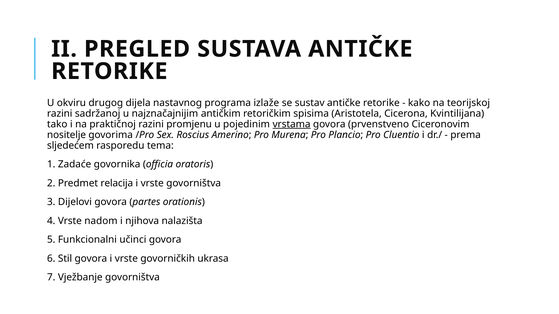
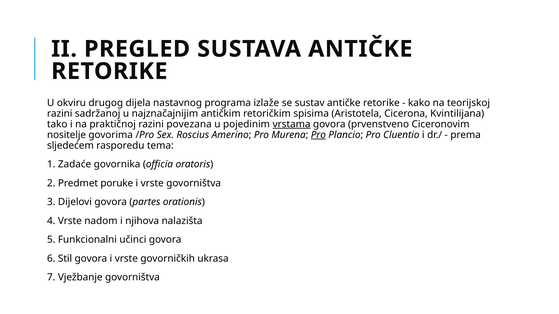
promjenu: promjenu -> povezana (189, 124)
Pro underline: none -> present (318, 135)
relacija: relacija -> poruke (117, 183)
